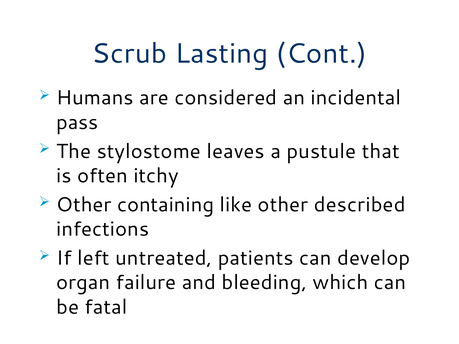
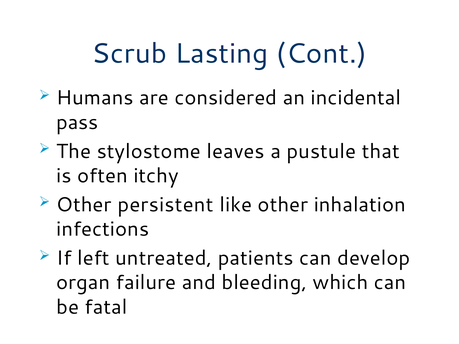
containing: containing -> persistent (165, 205)
described: described -> inhalation (360, 205)
